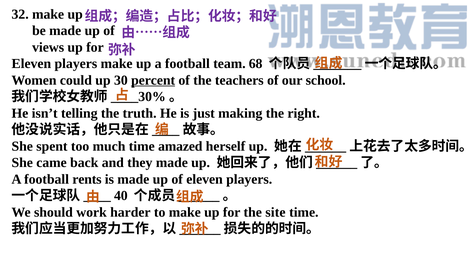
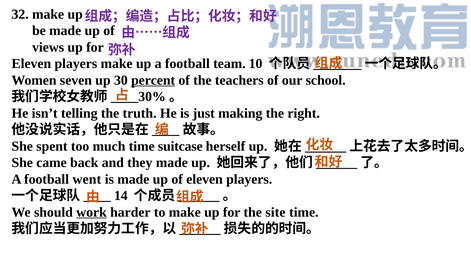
68: 68 -> 10 (256, 64)
could: could -> seven (76, 80)
amazed: amazed -> suitcase (180, 146)
rents: rents -> went (87, 179)
40: 40 -> 14 (121, 196)
work underline: none -> present (92, 212)
